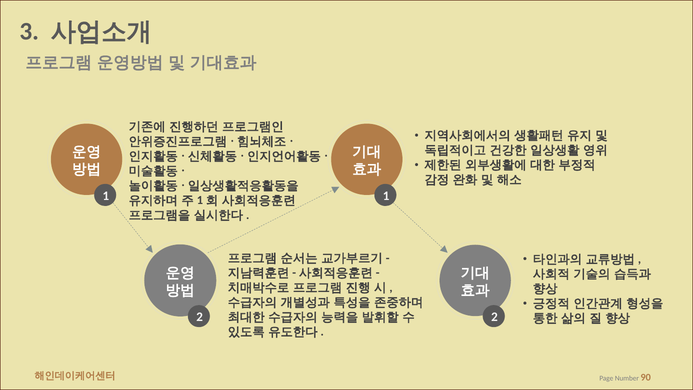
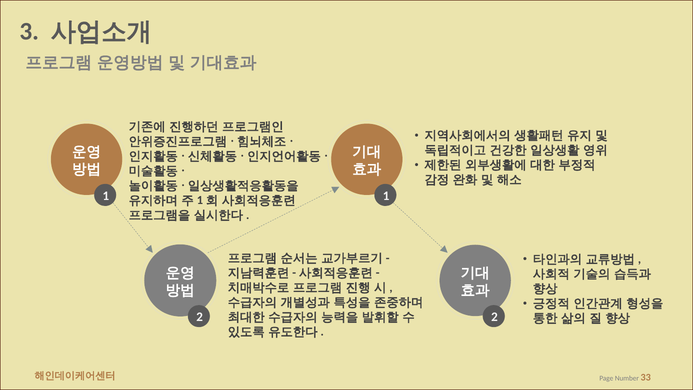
90: 90 -> 33 (646, 377)
